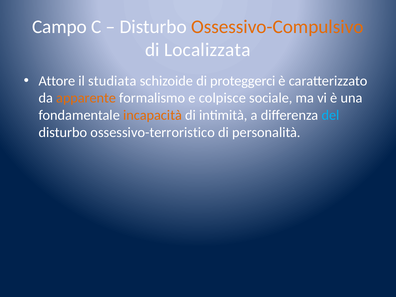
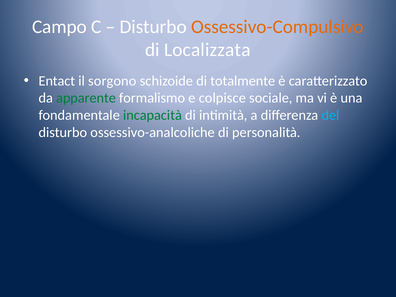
Attore: Attore -> Entact (57, 81)
studiata: studiata -> sorgono (112, 81)
proteggerci: proteggerci -> totalmente (243, 81)
apparente colour: orange -> green (86, 98)
incapacità colour: orange -> green (152, 115)
ossessivo-terroristico: ossessivo-terroristico -> ossessivo-analcoliche (153, 132)
